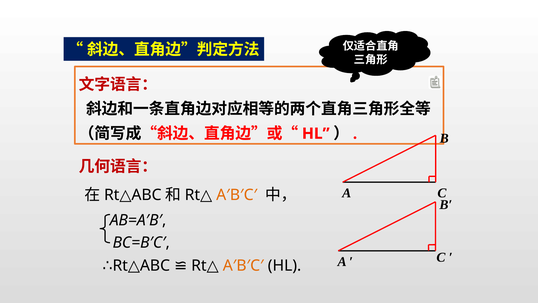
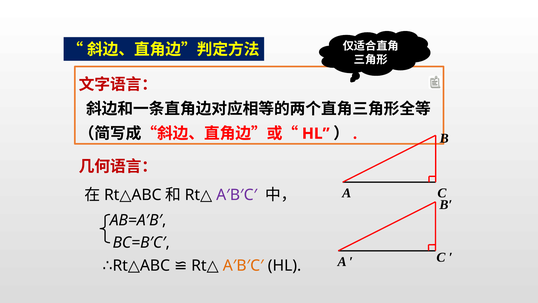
A′B′C′ colour: orange -> purple (237, 195)
